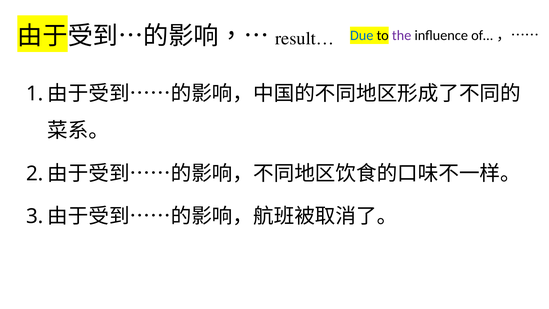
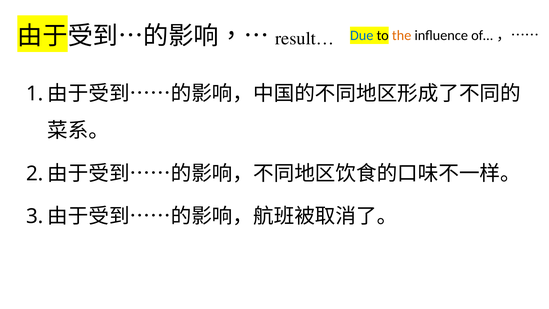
the colour: purple -> orange (402, 36)
